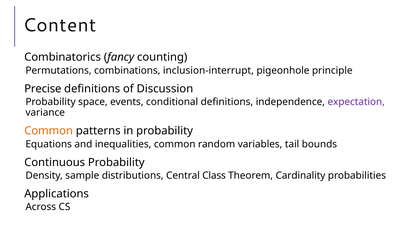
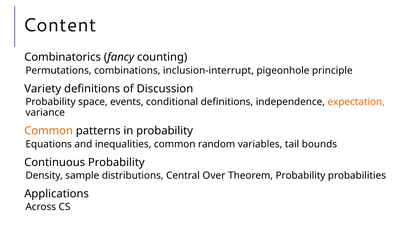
Precise: Precise -> Variety (43, 89)
expectation colour: purple -> orange (356, 102)
Class: Class -> Over (214, 176)
Theorem Cardinality: Cardinality -> Probability (300, 176)
